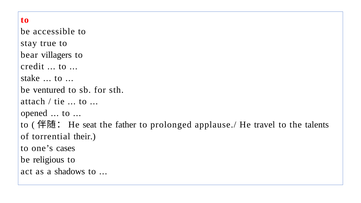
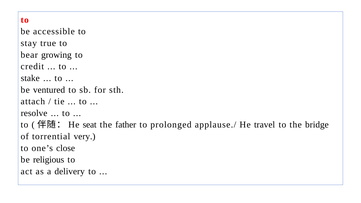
villagers: villagers -> growing (56, 55)
opened: opened -> resolve (34, 113)
talents: talents -> bridge (317, 125)
their: their -> very (85, 136)
cases: cases -> close (66, 148)
shadows: shadows -> delivery (70, 171)
